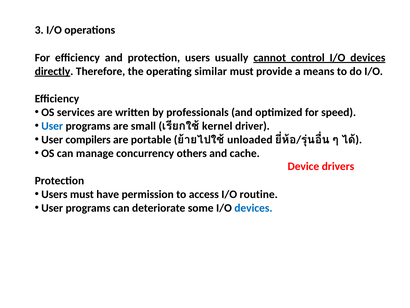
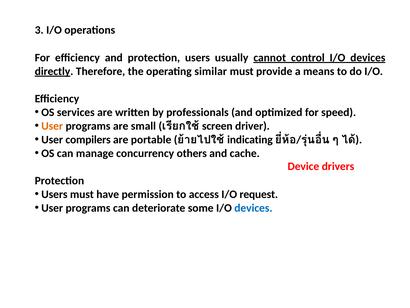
User colour: blue -> orange (52, 126)
kernel: kernel -> screen (217, 126)
unloaded: unloaded -> indicating (250, 140)
routine: routine -> request (259, 194)
